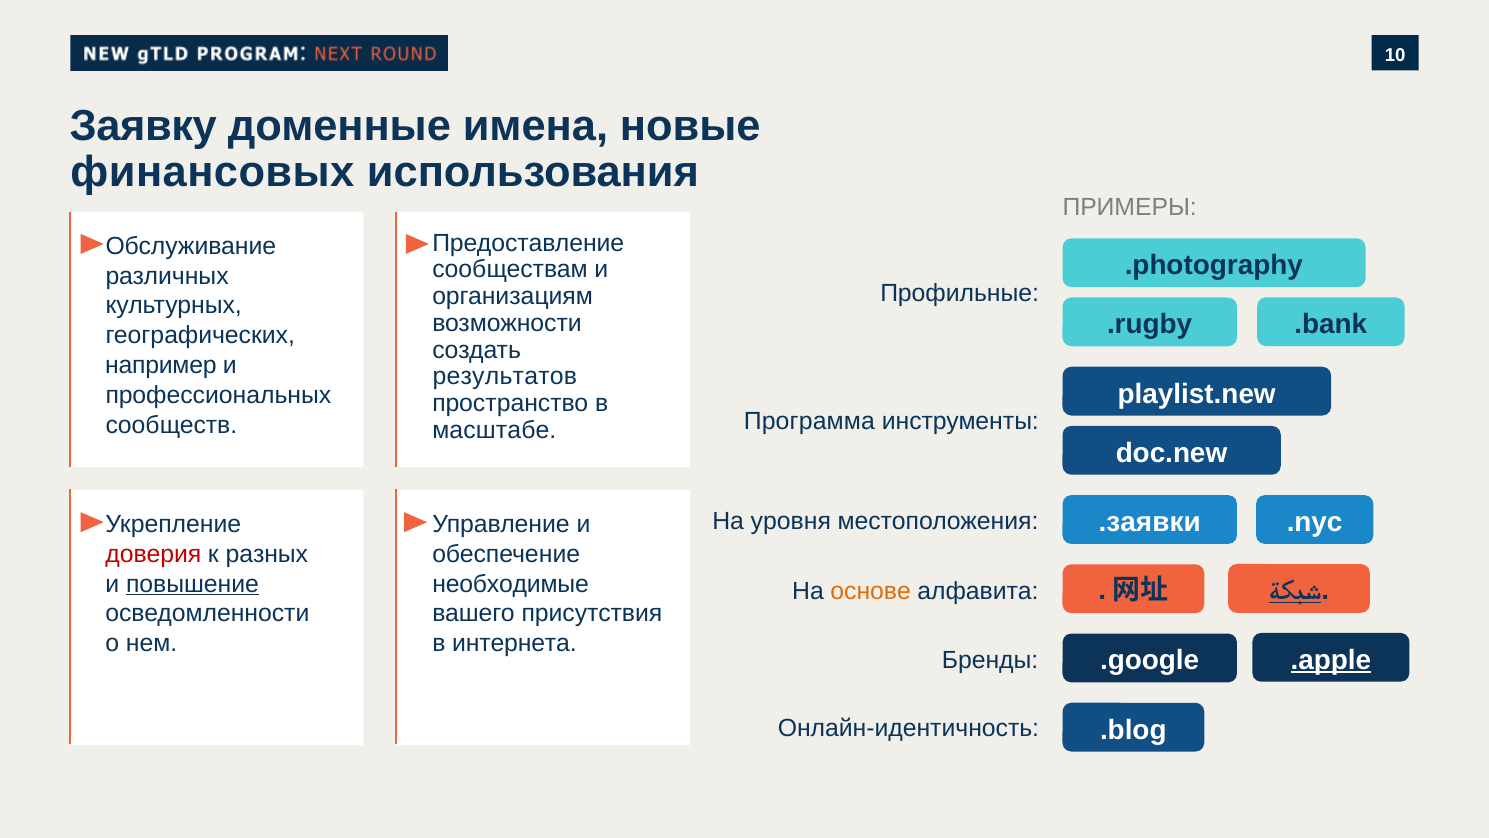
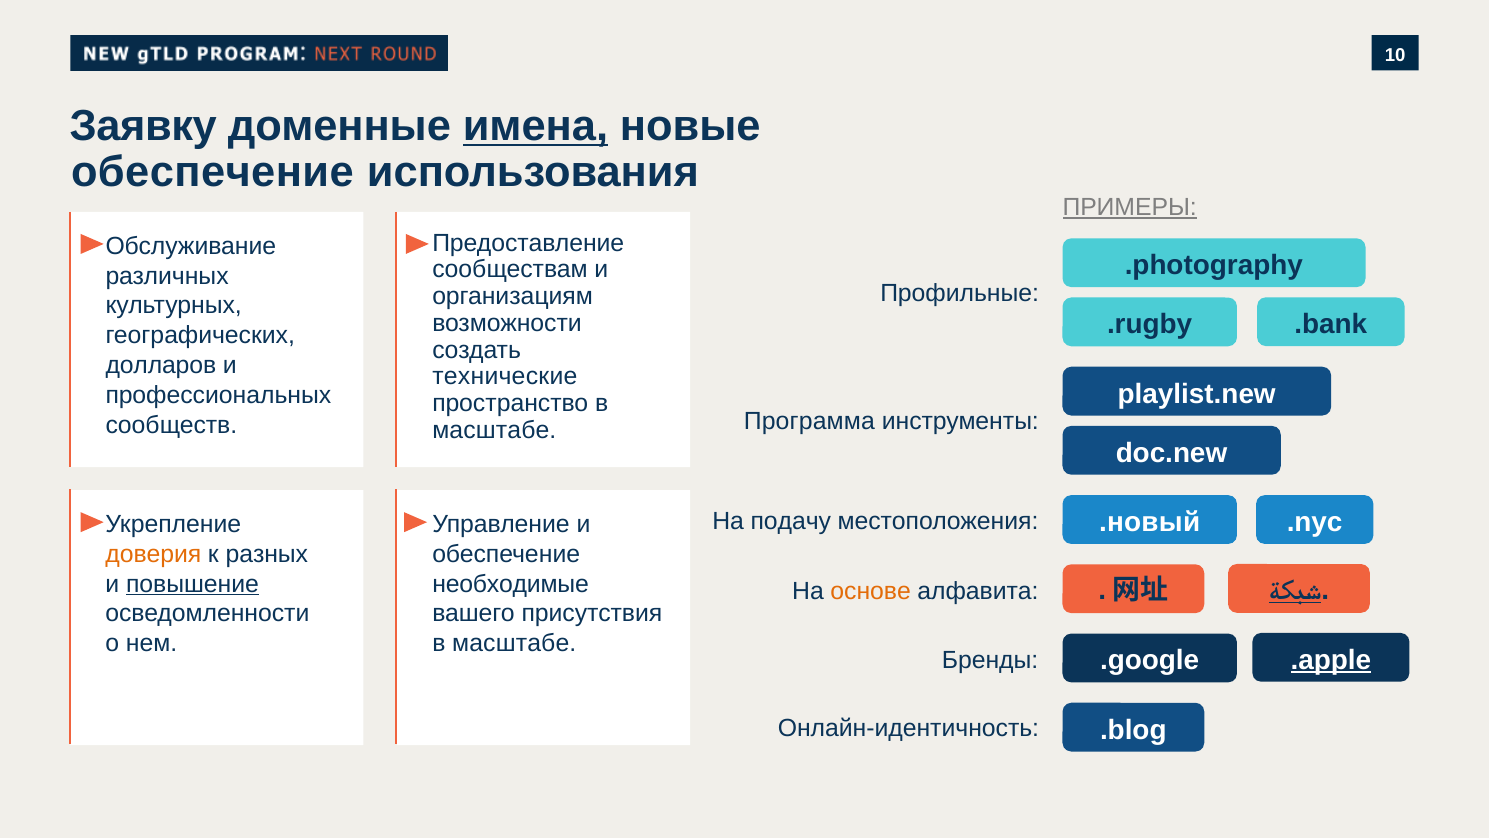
имена underline: none -> present (535, 126)
финансовых: финансовых -> обеспечение (212, 172)
ПРИМЕРЫ underline: none -> present (1130, 207)
например: например -> долларов (161, 365)
результатов: результатов -> технические (505, 376)
.заявки: .заявки -> .новый (1150, 522)
уровня: уровня -> подачу (791, 521)
доверия colour: red -> orange (153, 554)
интернета: интернета -> масштабе (514, 643)
